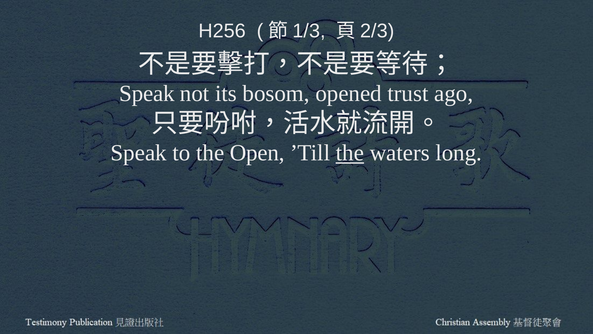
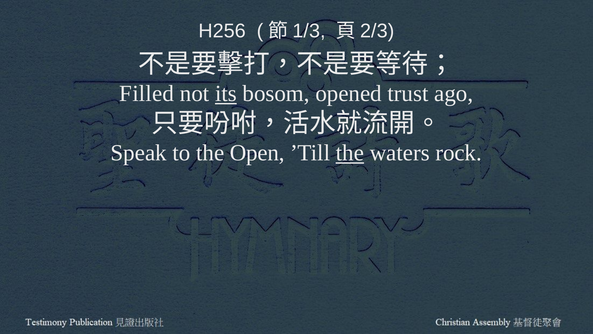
Speak: Speak -> Filled (147, 93)
its underline: none -> present (226, 93)
long: long -> rock (459, 153)
